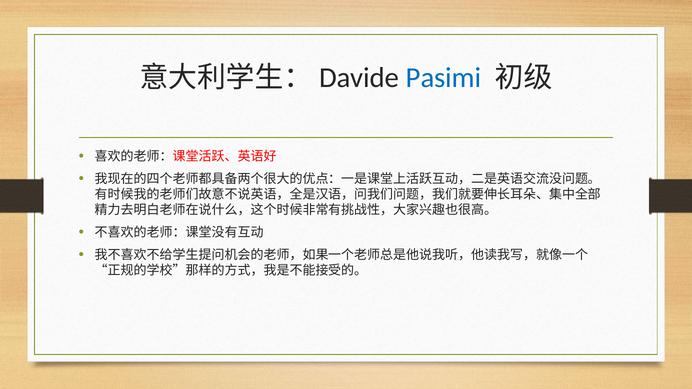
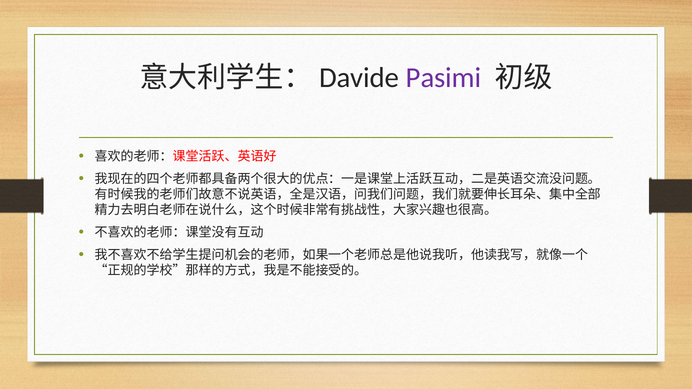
Pasimi colour: blue -> purple (444, 78)
